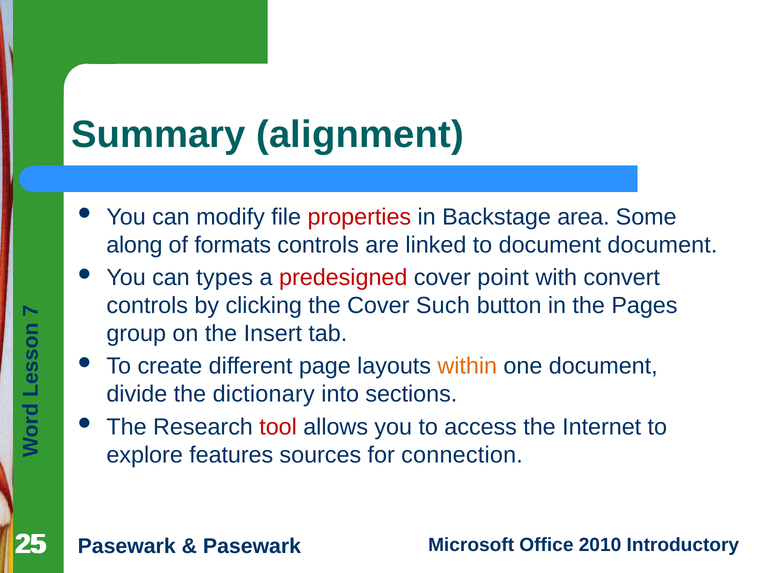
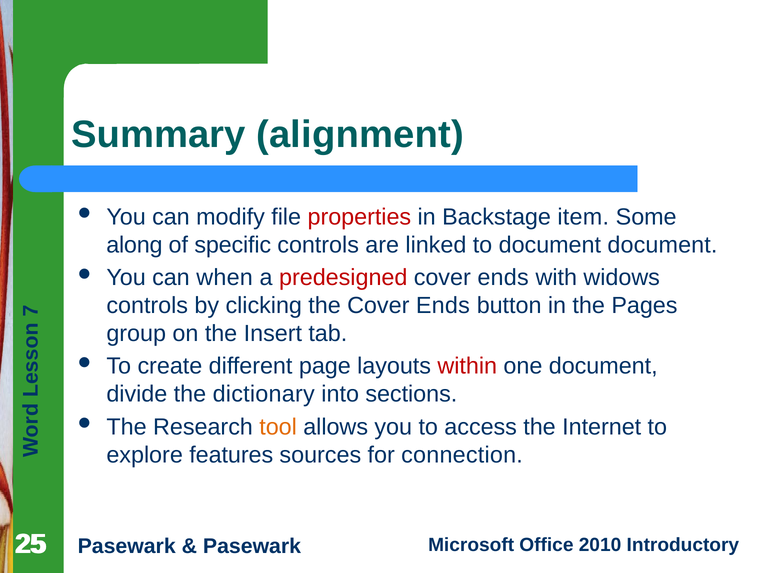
area: area -> item (583, 217)
formats: formats -> specific (233, 245)
types: types -> when (225, 278)
point: point -> ends (503, 278)
convert: convert -> widows (622, 278)
the Cover Such: Such -> Ends (443, 306)
within colour: orange -> red (467, 367)
tool colour: red -> orange (278, 427)
